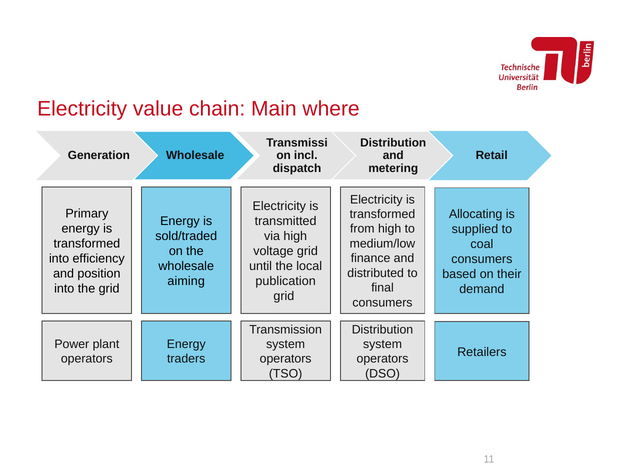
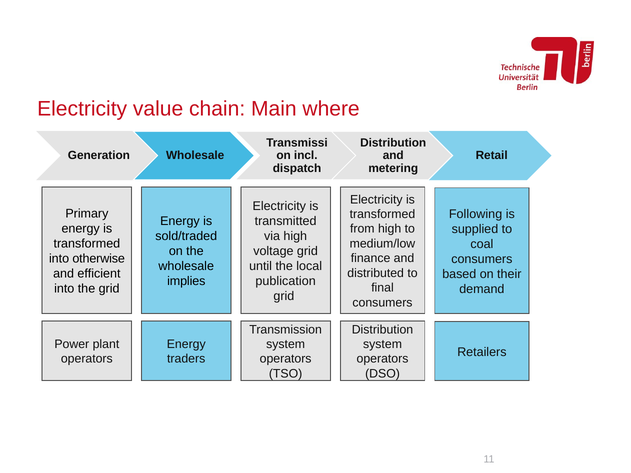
Allocating: Allocating -> Following (476, 214)
efficiency: efficiency -> otherwise (99, 259)
position: position -> efficient (99, 274)
aiming: aiming -> implies (186, 281)
